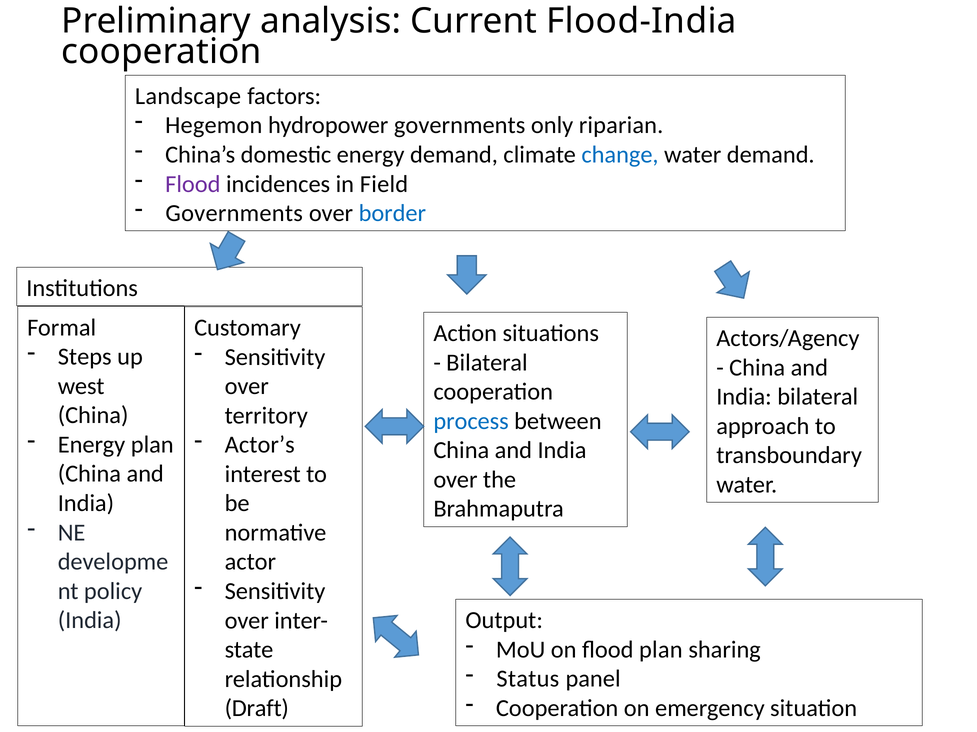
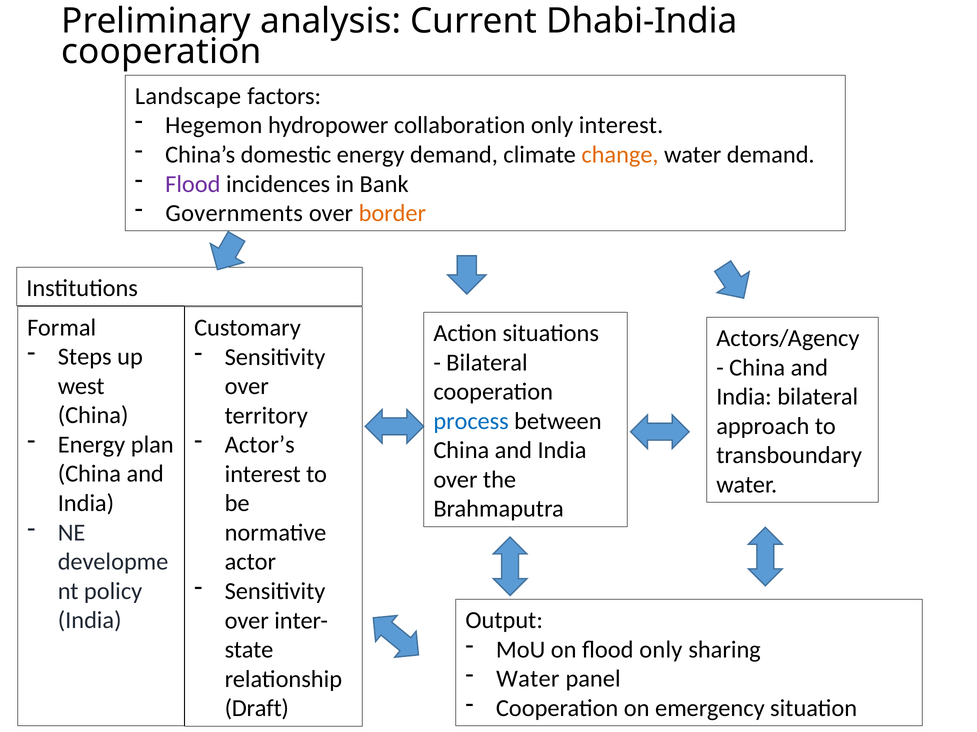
Flood-India: Flood-India -> Dhabi-India (642, 21)
hydropower governments: governments -> collaboration (460, 126)
only riparian: riparian -> interest (621, 126)
change colour: blue -> orange (620, 155)
Field: Field -> Bank (384, 184)
border colour: blue -> orange (392, 213)
flood plan: plan -> only (661, 650)
Status: Status -> Water (528, 680)
